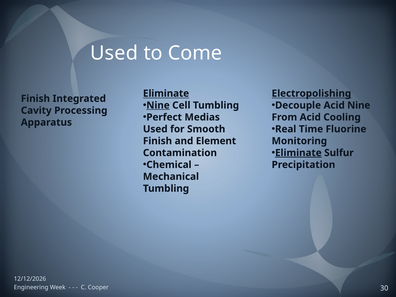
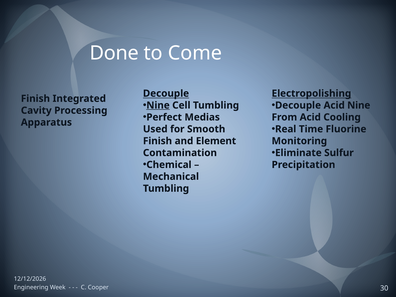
Used: Used -> Done (114, 53)
Eliminate: Eliminate -> Decouple (166, 93)
Eliminate underline: present -> none (298, 153)
